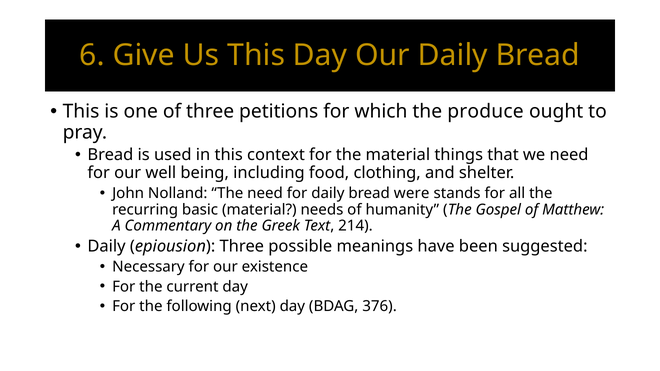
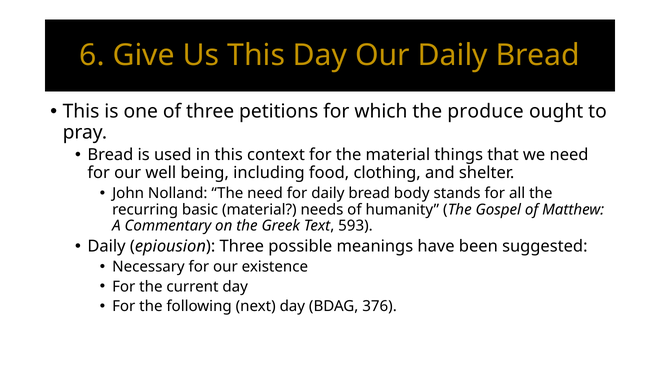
were: were -> body (412, 193)
214: 214 -> 593 (355, 226)
